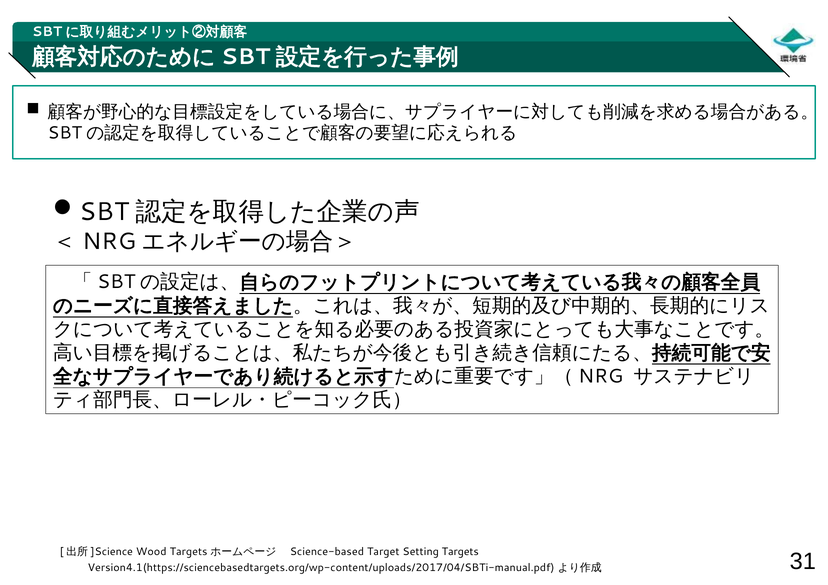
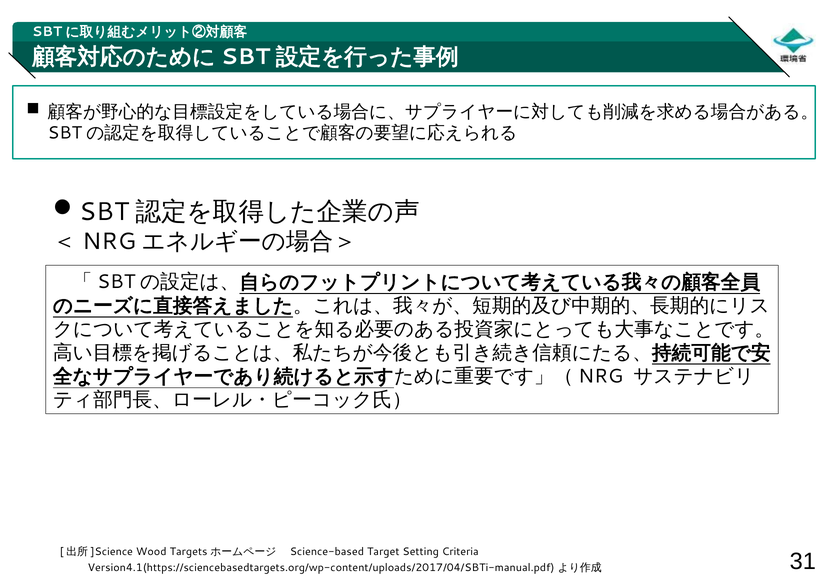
Setting Targets: Targets -> Criteria (460, 552)
